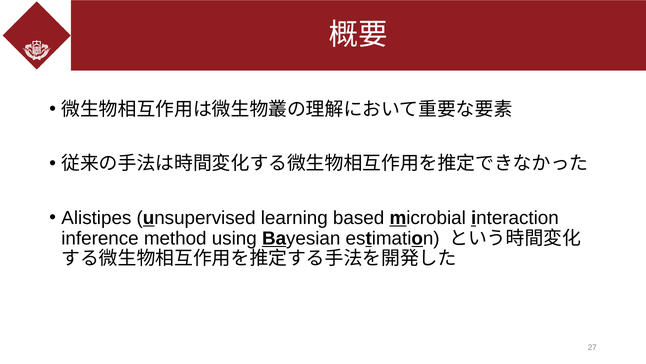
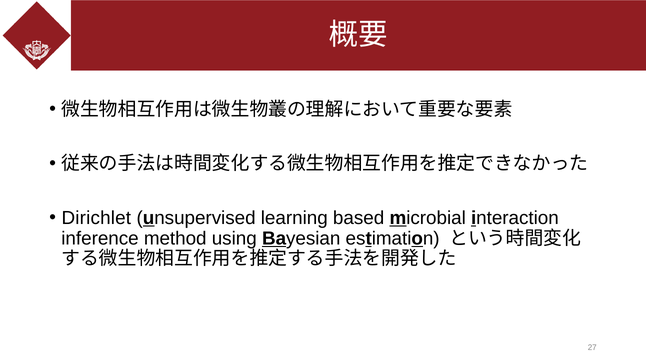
Alistipes: Alistipes -> Dirichlet (96, 218)
